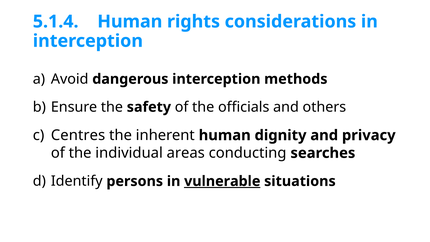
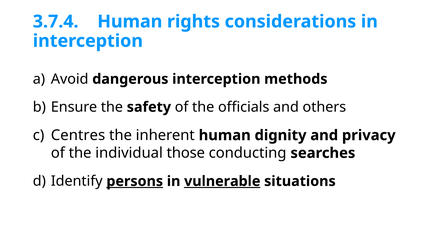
5.1.4: 5.1.4 -> 3.7.4 (56, 22)
areas: areas -> those (186, 153)
persons underline: none -> present (135, 181)
